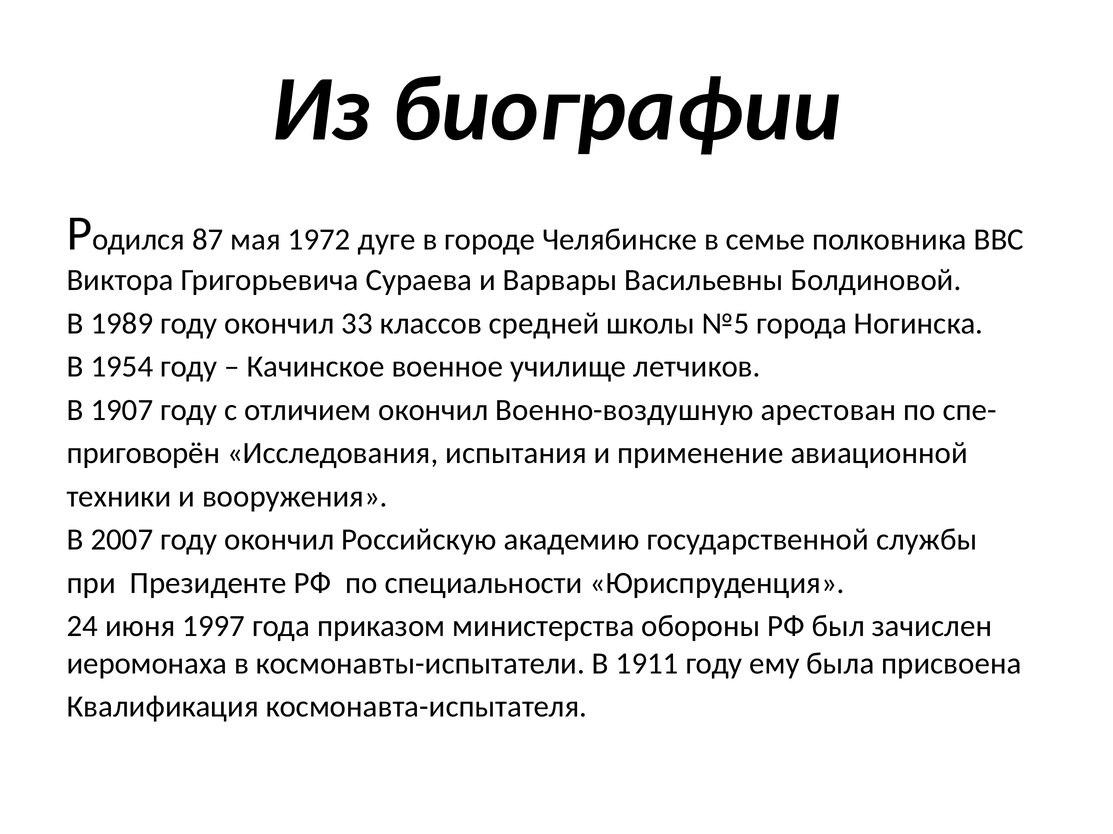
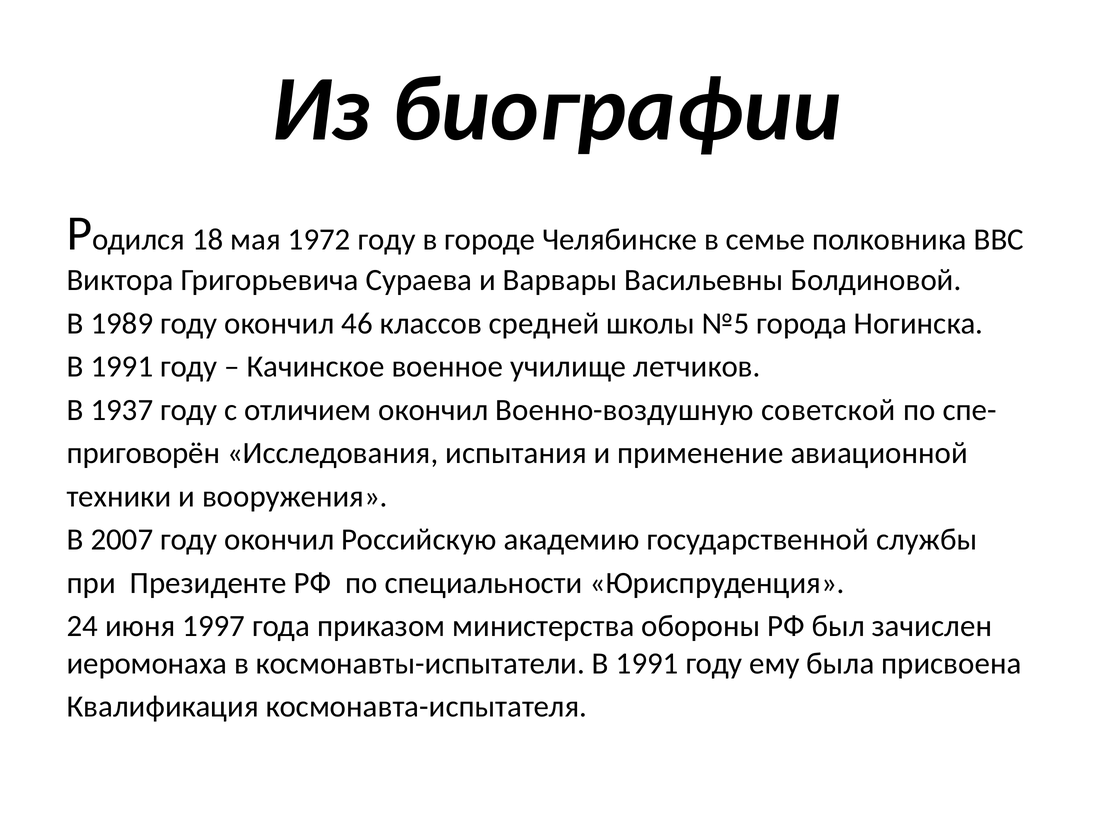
87: 87 -> 18 (208, 240)
1972 дуге: дуге -> году (387, 240)
33: 33 -> 46 (357, 324)
1954: 1954 -> 1991 (122, 367)
1907: 1907 -> 1937 (122, 410)
арестован: арестован -> советской (828, 410)
космонавты-испытатели В 1911: 1911 -> 1991 (647, 664)
